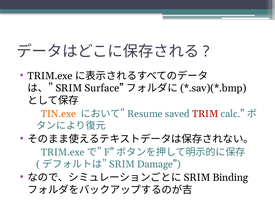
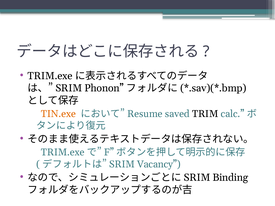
Surface: Surface -> Phonon (104, 88)
TRIM colour: red -> black (205, 114)
Damage: Damage -> Vacancy (159, 164)
